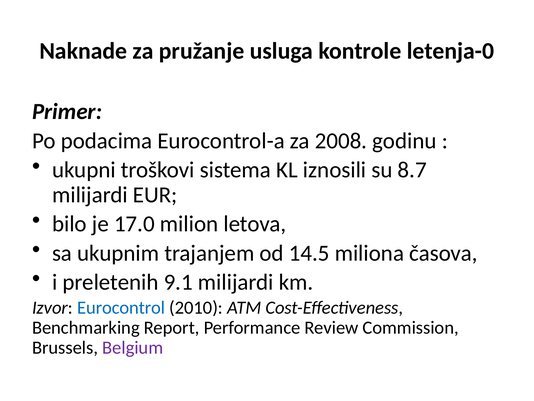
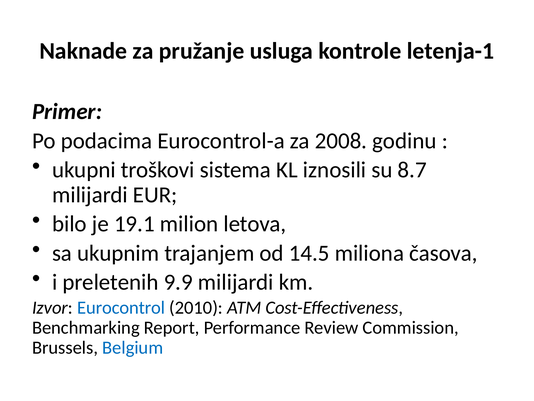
letenja-0: letenja-0 -> letenja-1 (450, 51)
17.0: 17.0 -> 19.1 (134, 224)
9.1: 9.1 -> 9.9 (178, 282)
Belgium colour: purple -> blue (133, 347)
